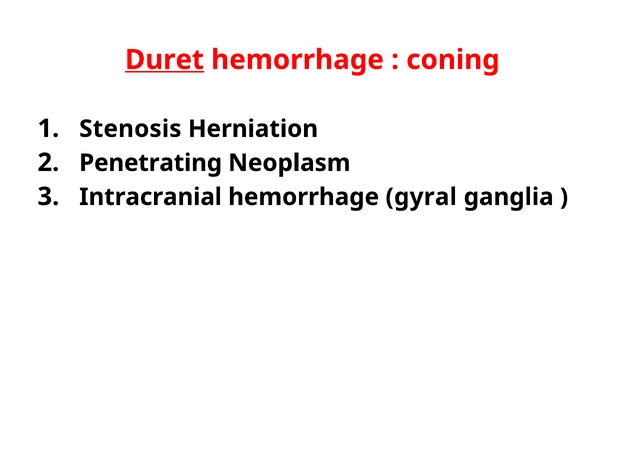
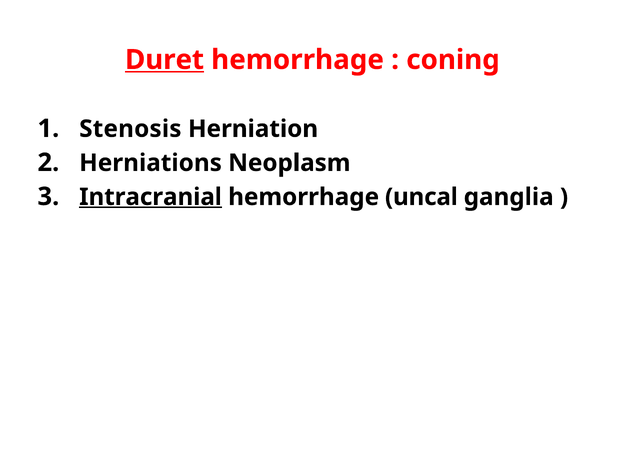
Penetrating: Penetrating -> Herniations (151, 163)
Intracranial underline: none -> present (151, 197)
gyral: gyral -> uncal (421, 197)
